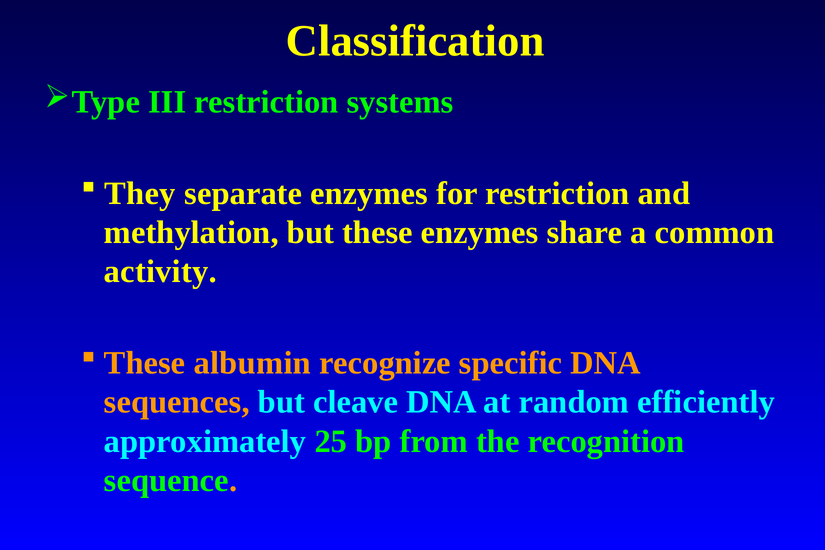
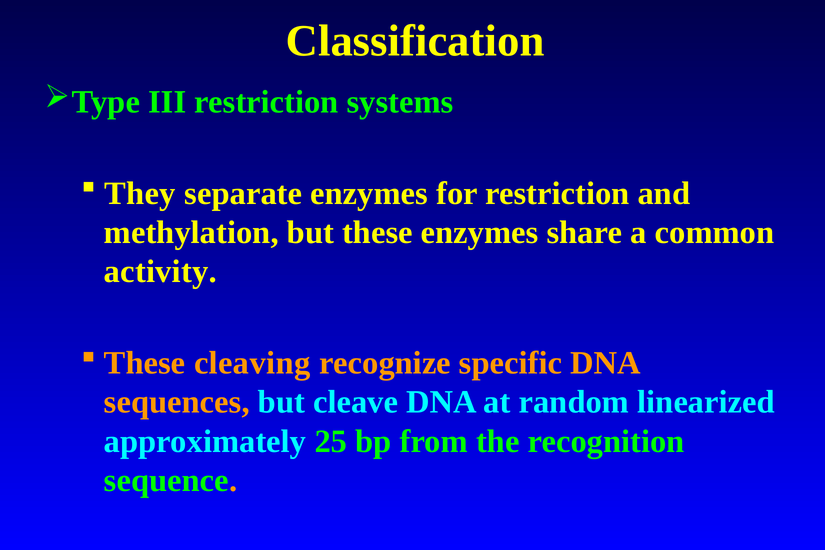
albumin: albumin -> cleaving (252, 363)
efficiently: efficiently -> linearized (706, 402)
